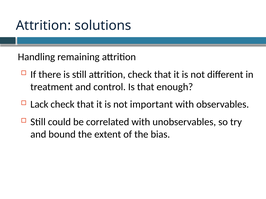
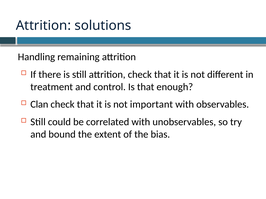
Lack: Lack -> Clan (39, 105)
